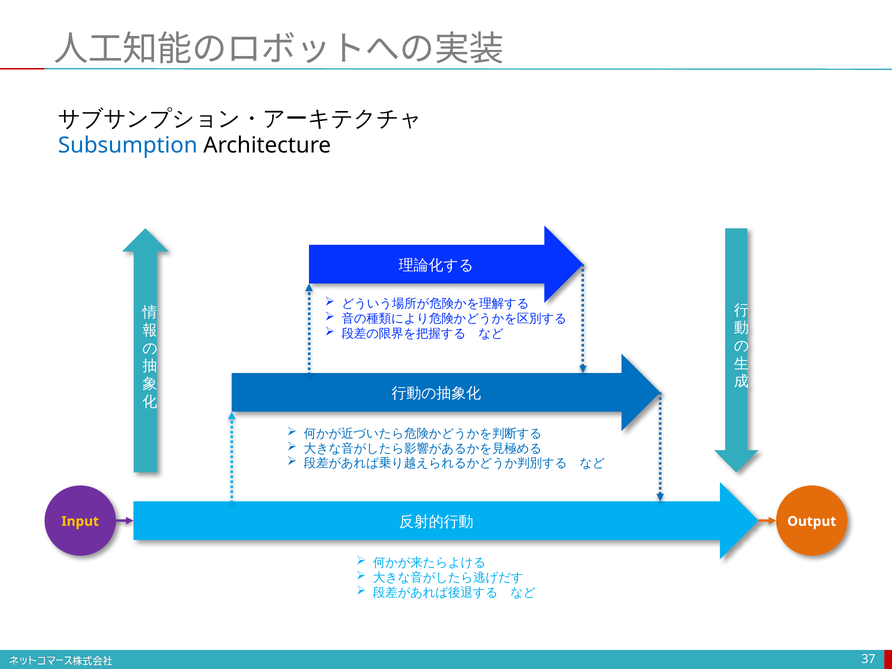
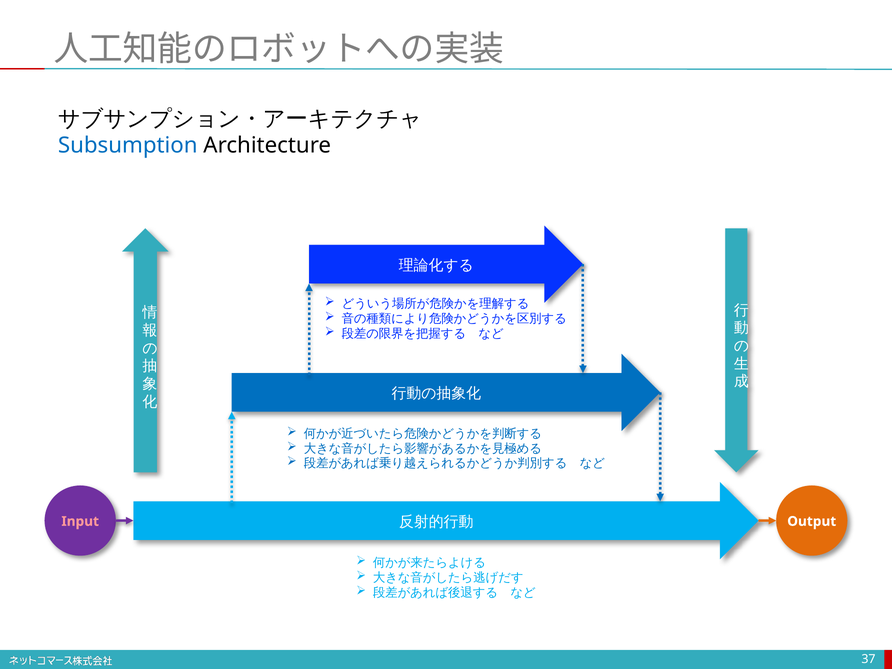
Input colour: yellow -> pink (80, 521)
